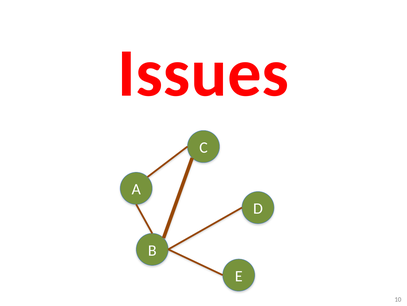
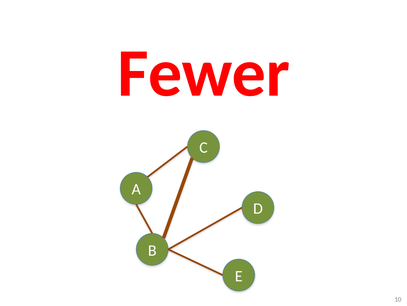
Issues: Issues -> Fewer (204, 73)
